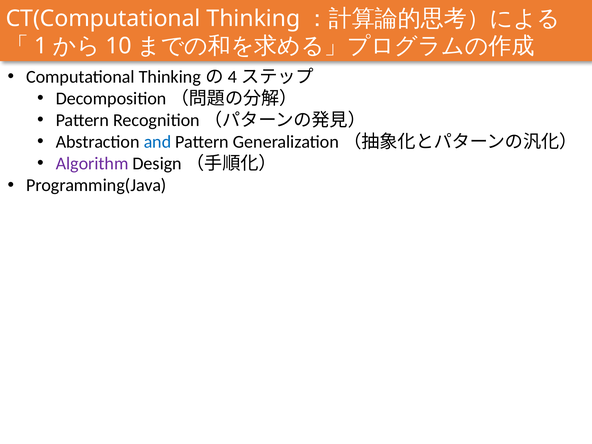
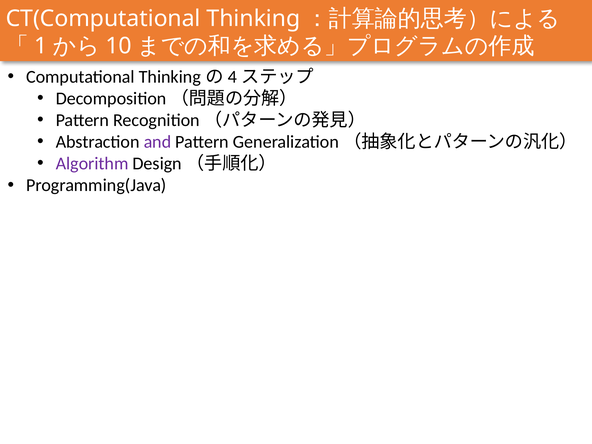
and colour: blue -> purple (157, 142)
